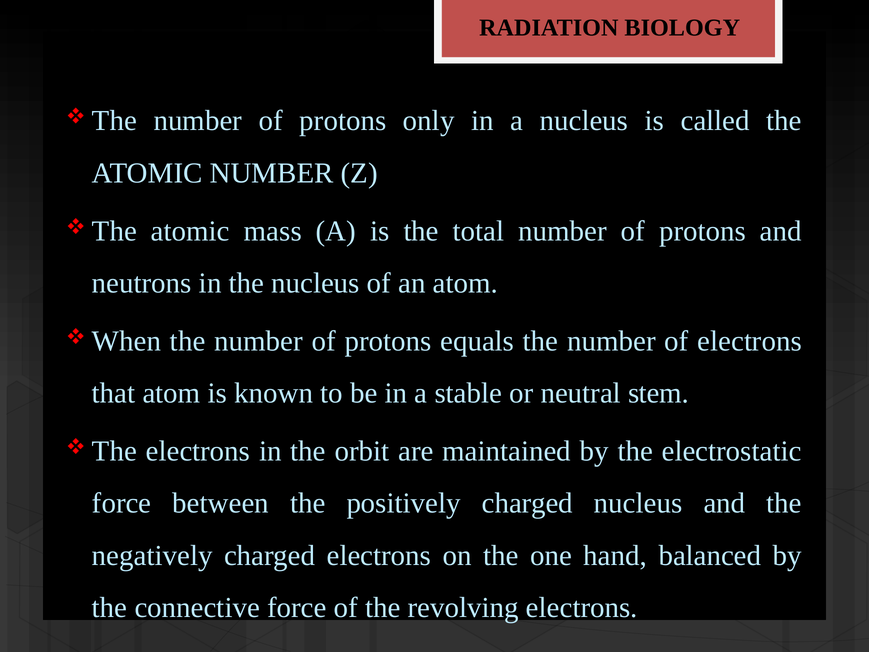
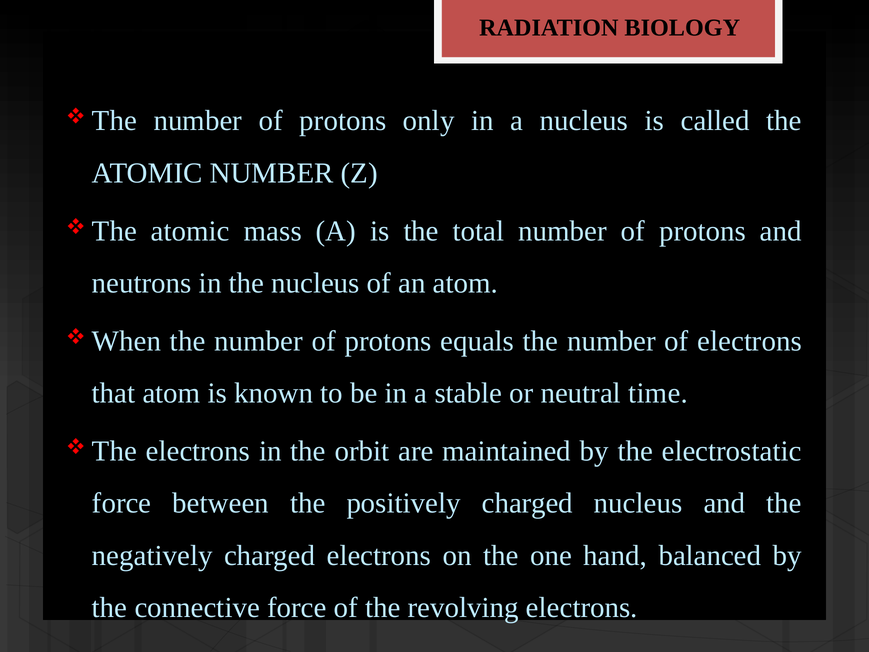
stem: stem -> time (658, 393)
